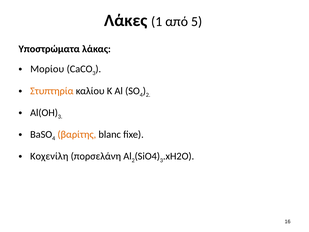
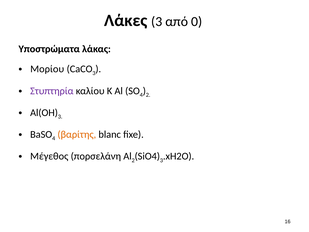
Λάκες 1: 1 -> 3 (157, 22)
5: 5 -> 0 (197, 22)
Στυπτηρία colour: orange -> purple (52, 91)
Κοχενίλη: Κοχενίλη -> Μέγεθος (49, 156)
